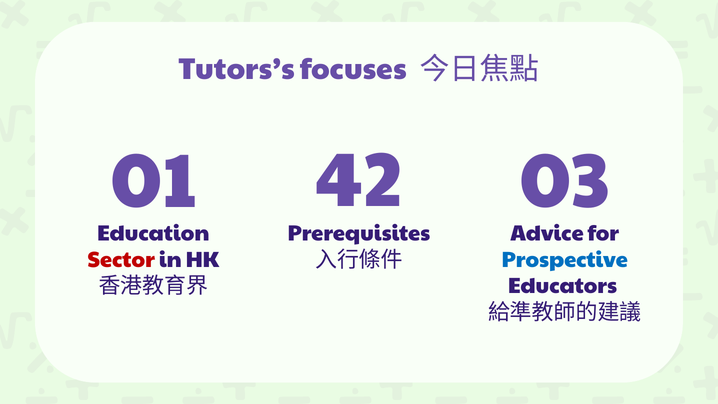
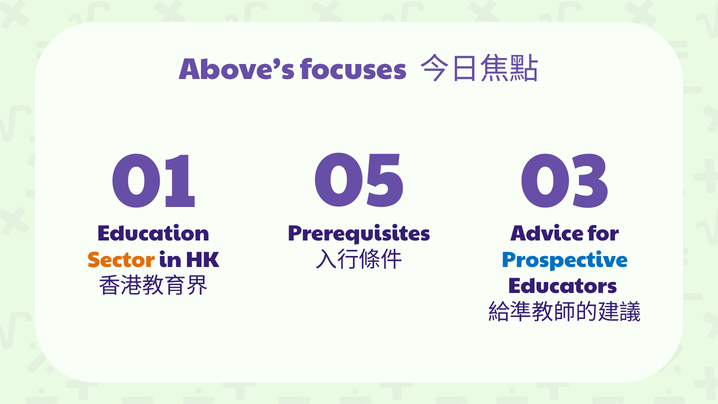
Tutors’s: Tutors’s -> Above’s (237, 70)
42: 42 -> 05 (359, 181)
Sector colour: red -> orange (121, 260)
